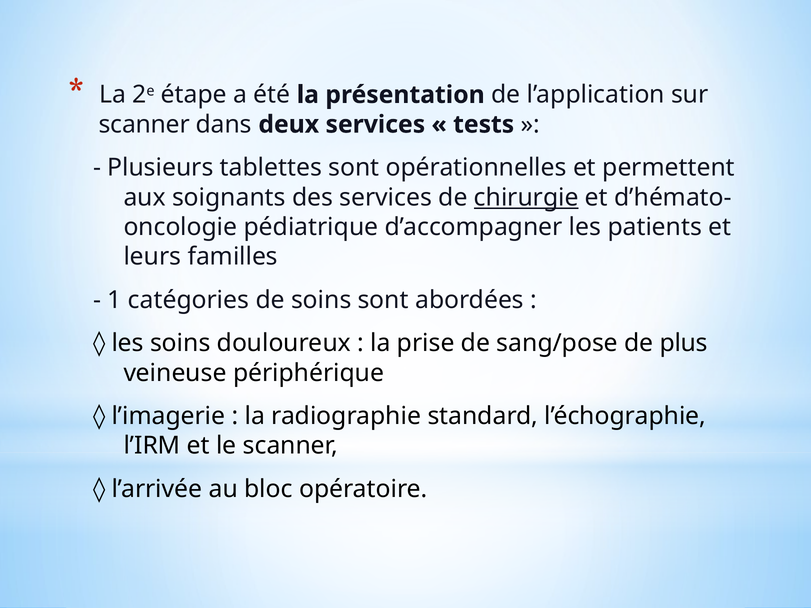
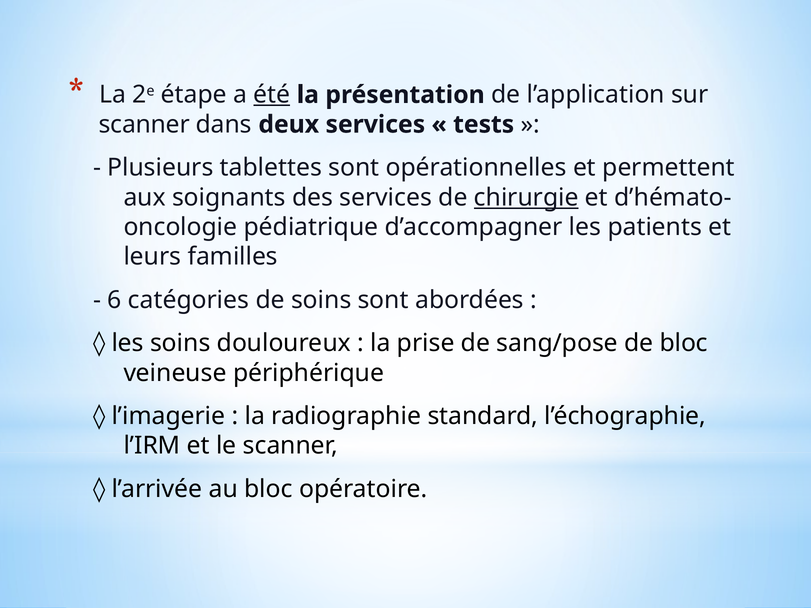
été underline: none -> present (272, 95)
1: 1 -> 6 (114, 300)
de plus: plus -> bloc (684, 343)
